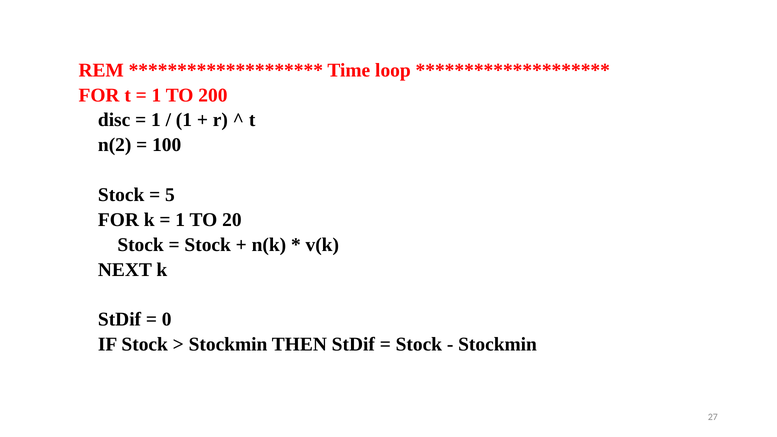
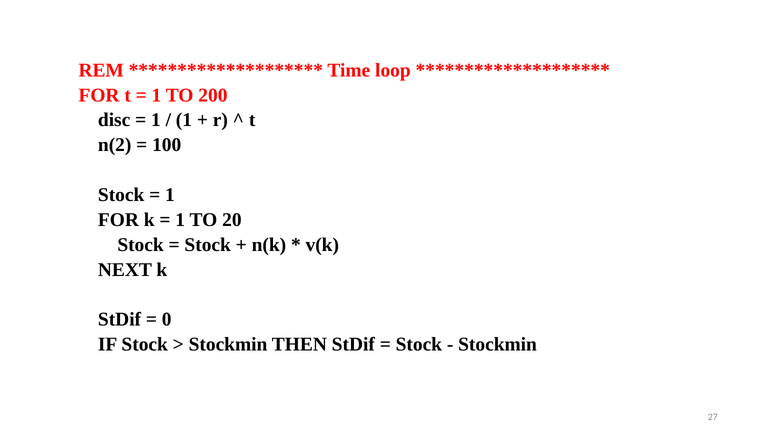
5: 5 -> 1 (170, 195)
